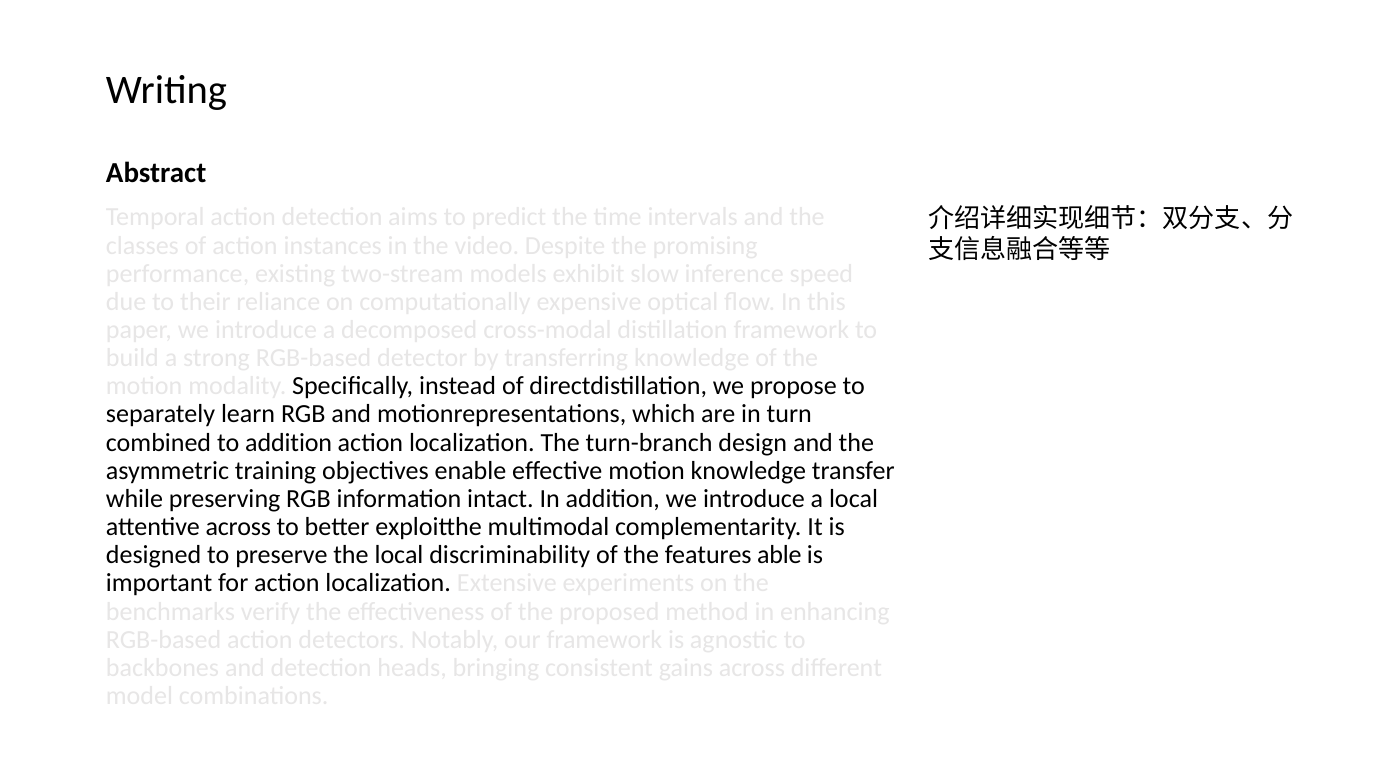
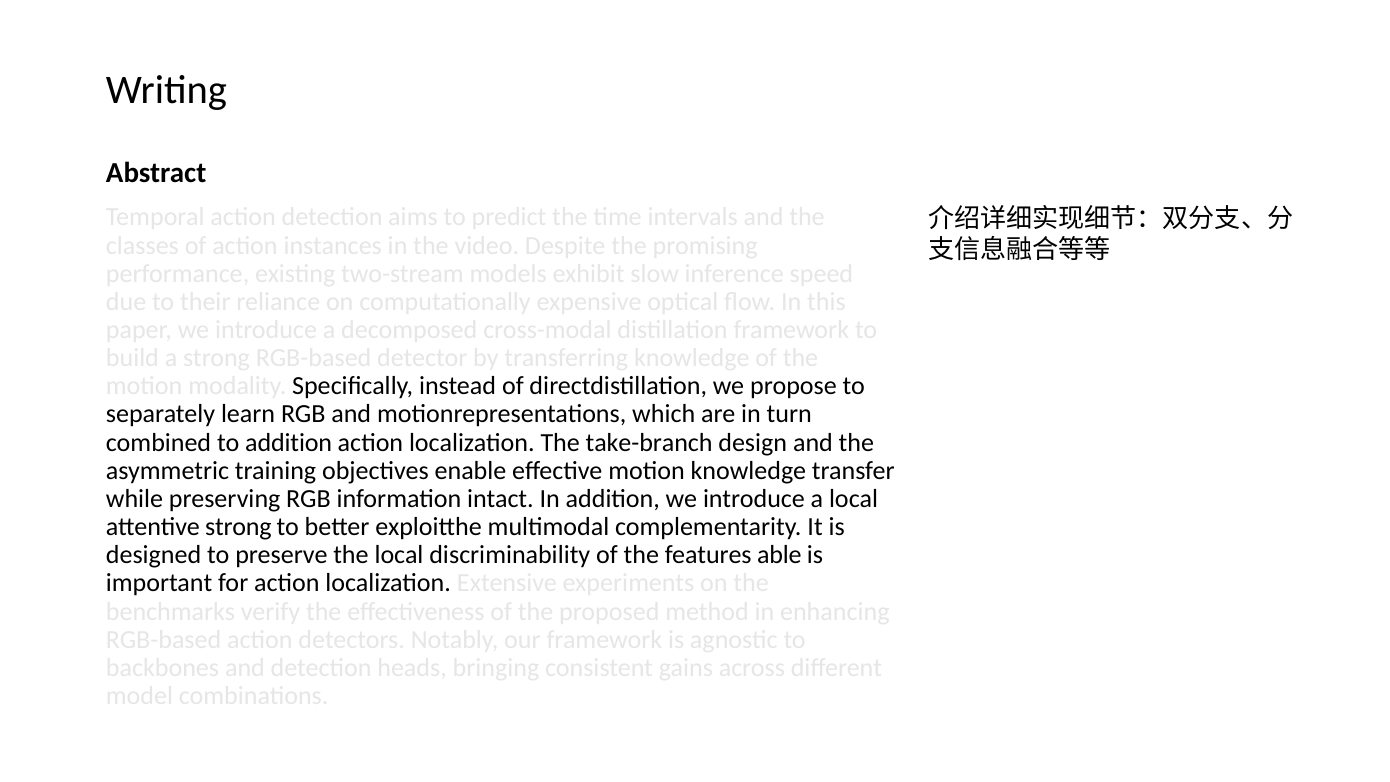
turn-branch: turn-branch -> take-branch (649, 442)
attentive across: across -> strong (238, 527)
